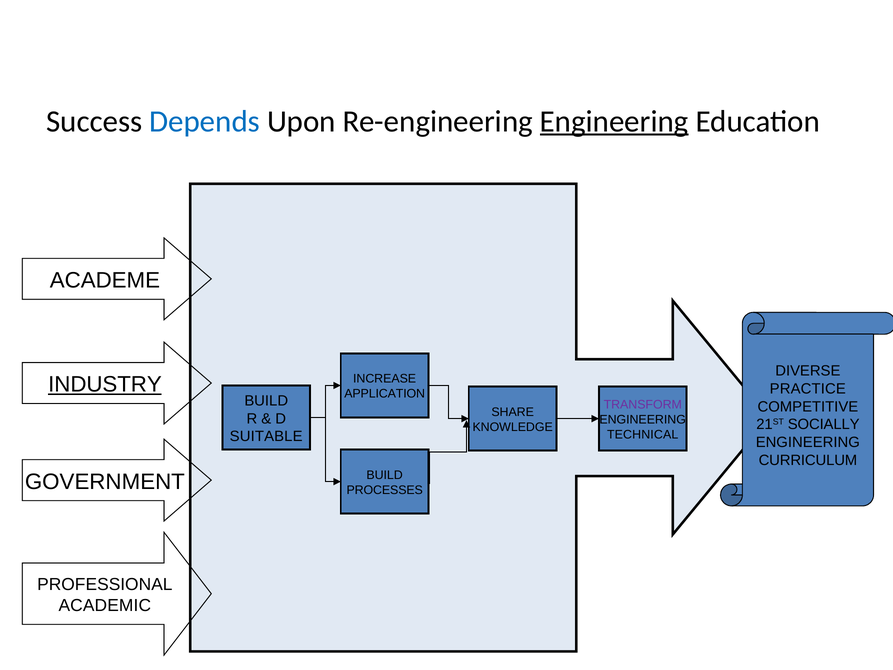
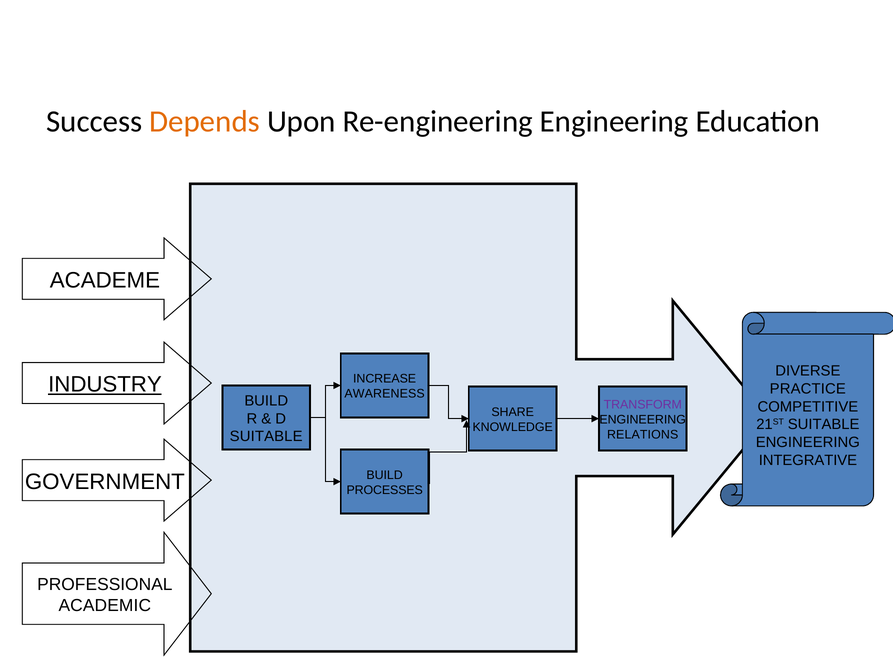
Depends colour: blue -> orange (205, 121)
Engineering underline: present -> none (614, 121)
APPLICATION: APPLICATION -> AWARENESS (385, 394)
21ST SOCIALLY: SOCIALLY -> SUITABLE (824, 424)
TECHNICAL: TECHNICAL -> RELATIONS (643, 434)
CURRICULUM: CURRICULUM -> INTEGRATIVE (808, 460)
